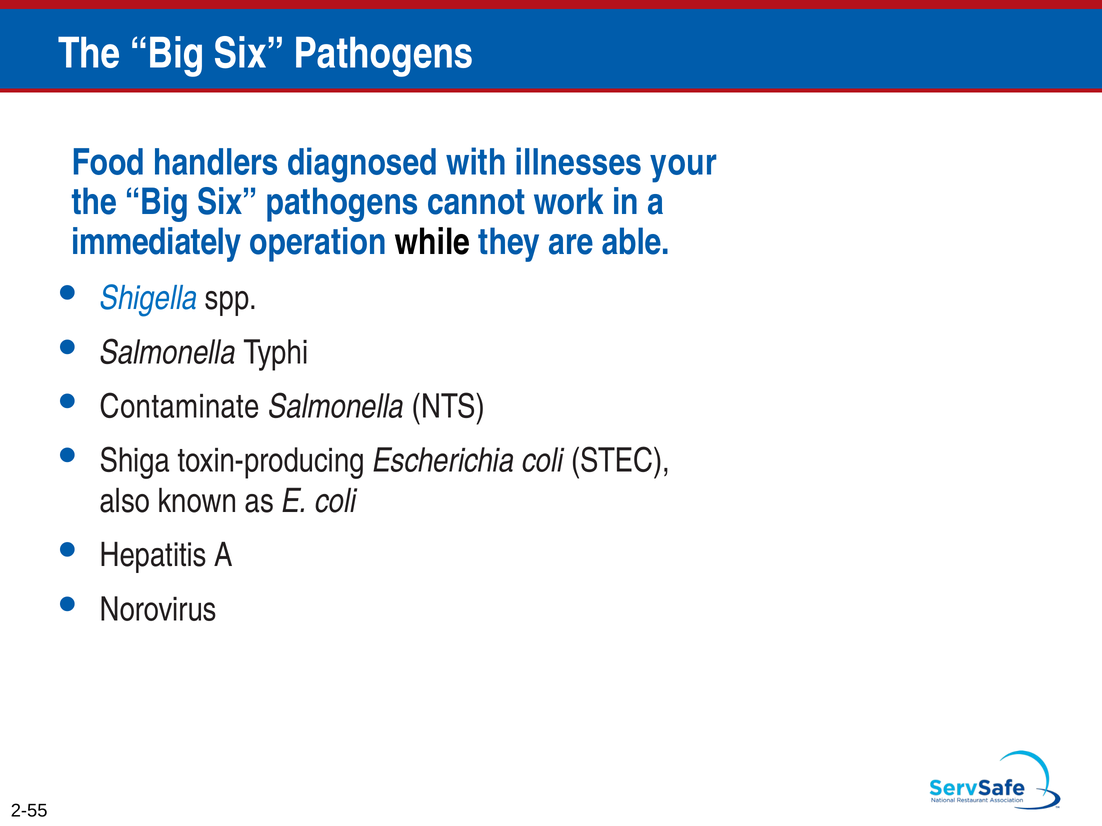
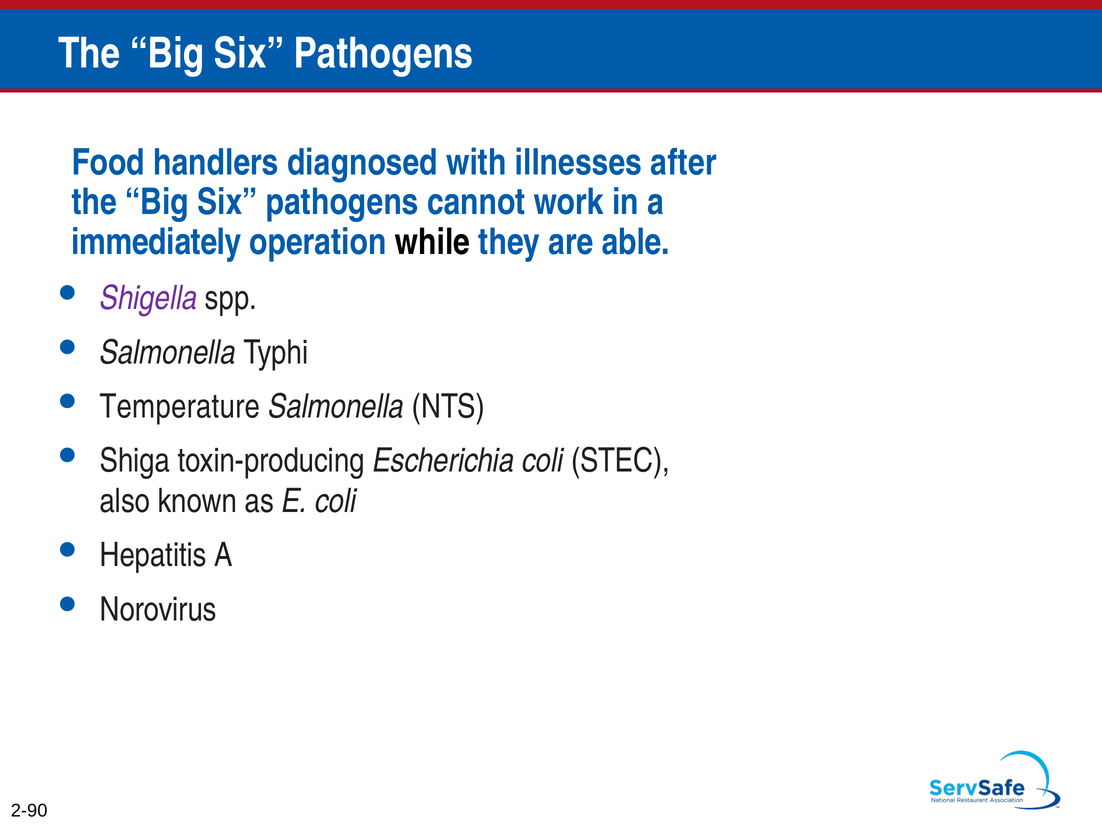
your: your -> after (684, 163)
Shigella colour: blue -> purple (149, 298)
Contaminate: Contaminate -> Temperature (180, 407)
2-55: 2-55 -> 2-90 (29, 811)
